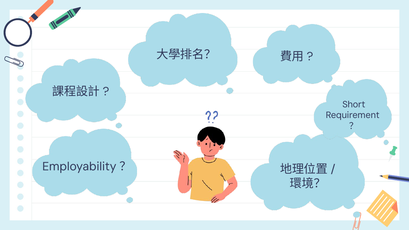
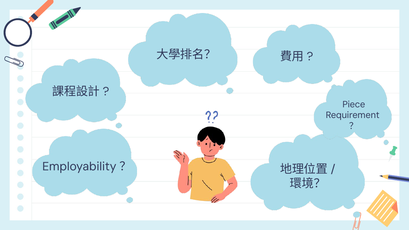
Short: Short -> Piece (354, 104)
